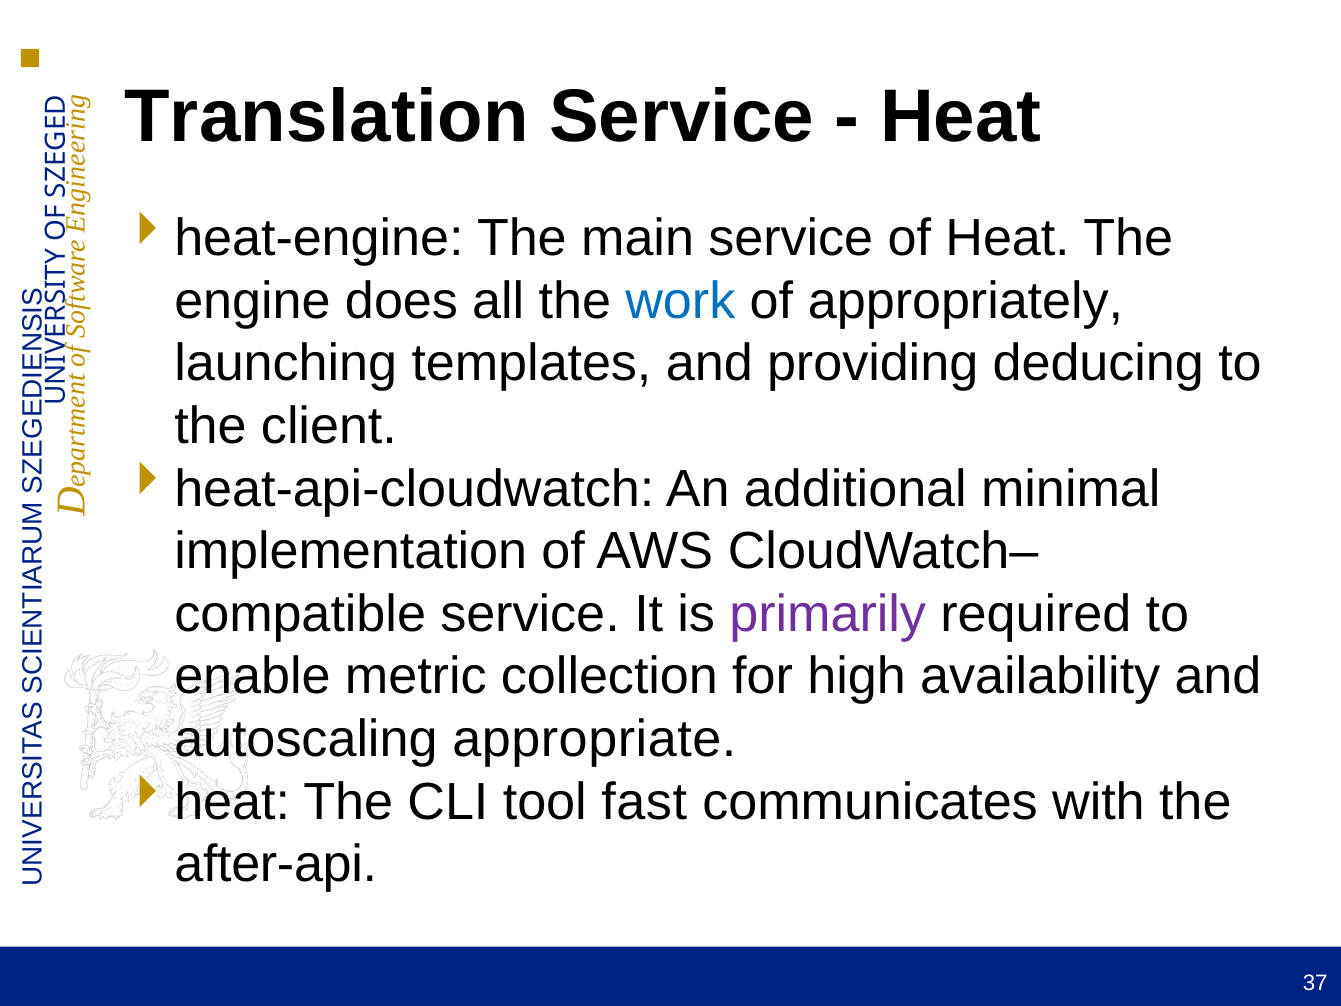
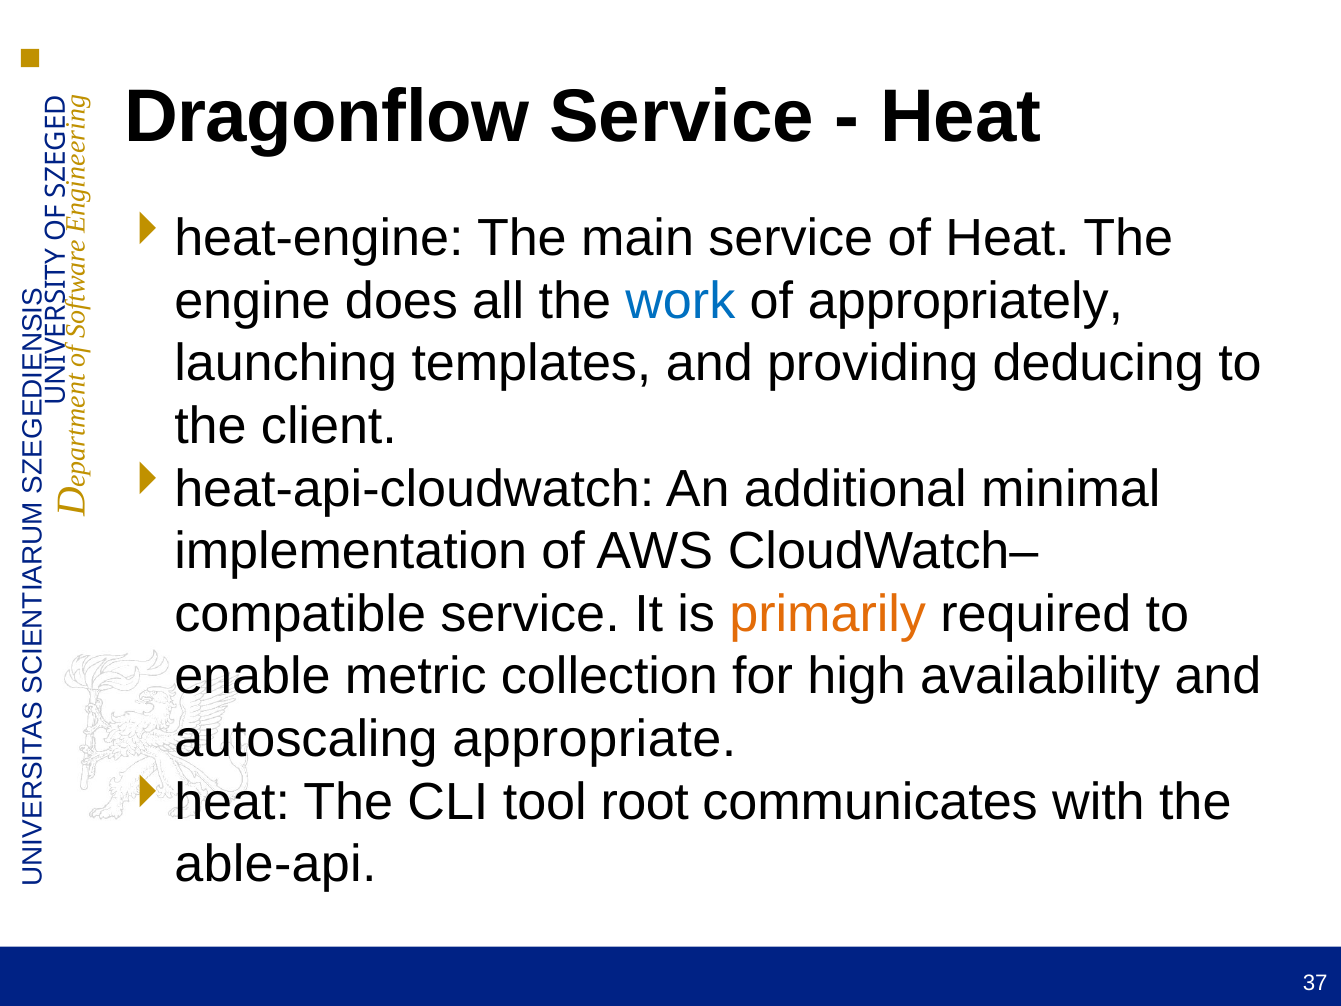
Translation: Translation -> Dragonflow (327, 117)
primarily colour: purple -> orange (828, 614)
fast: fast -> root (645, 802)
after-api: after-api -> able-api (275, 864)
